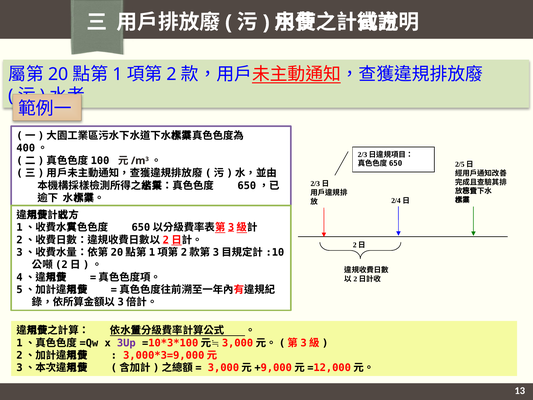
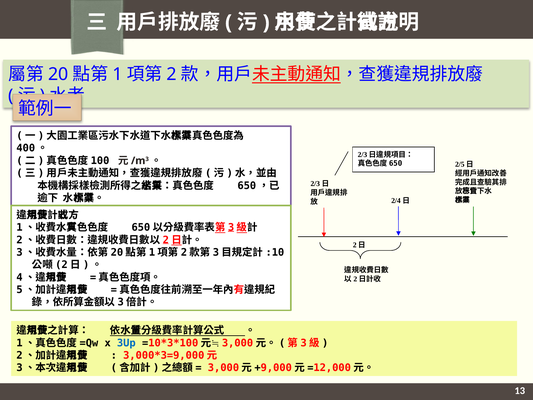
3Up colour: purple -> blue (126, 343)
